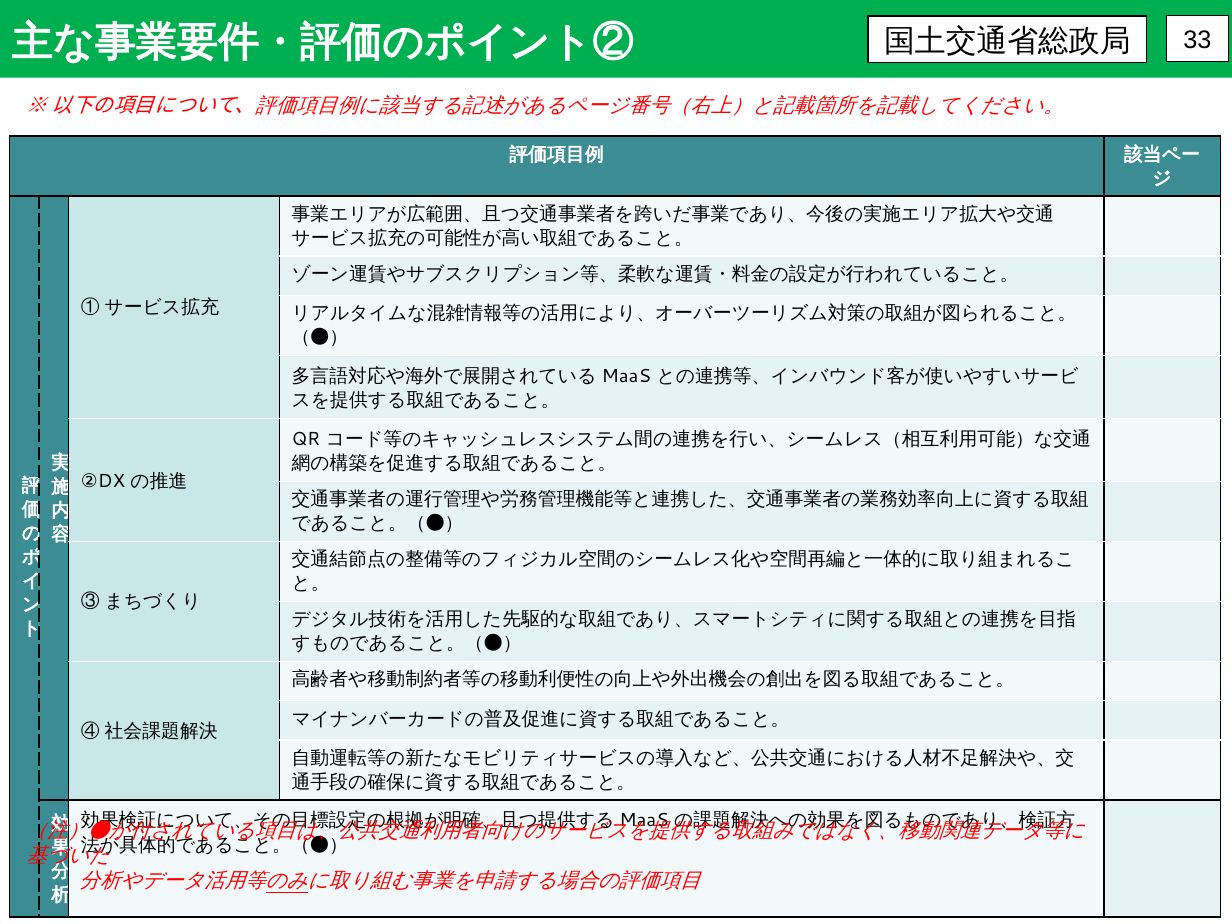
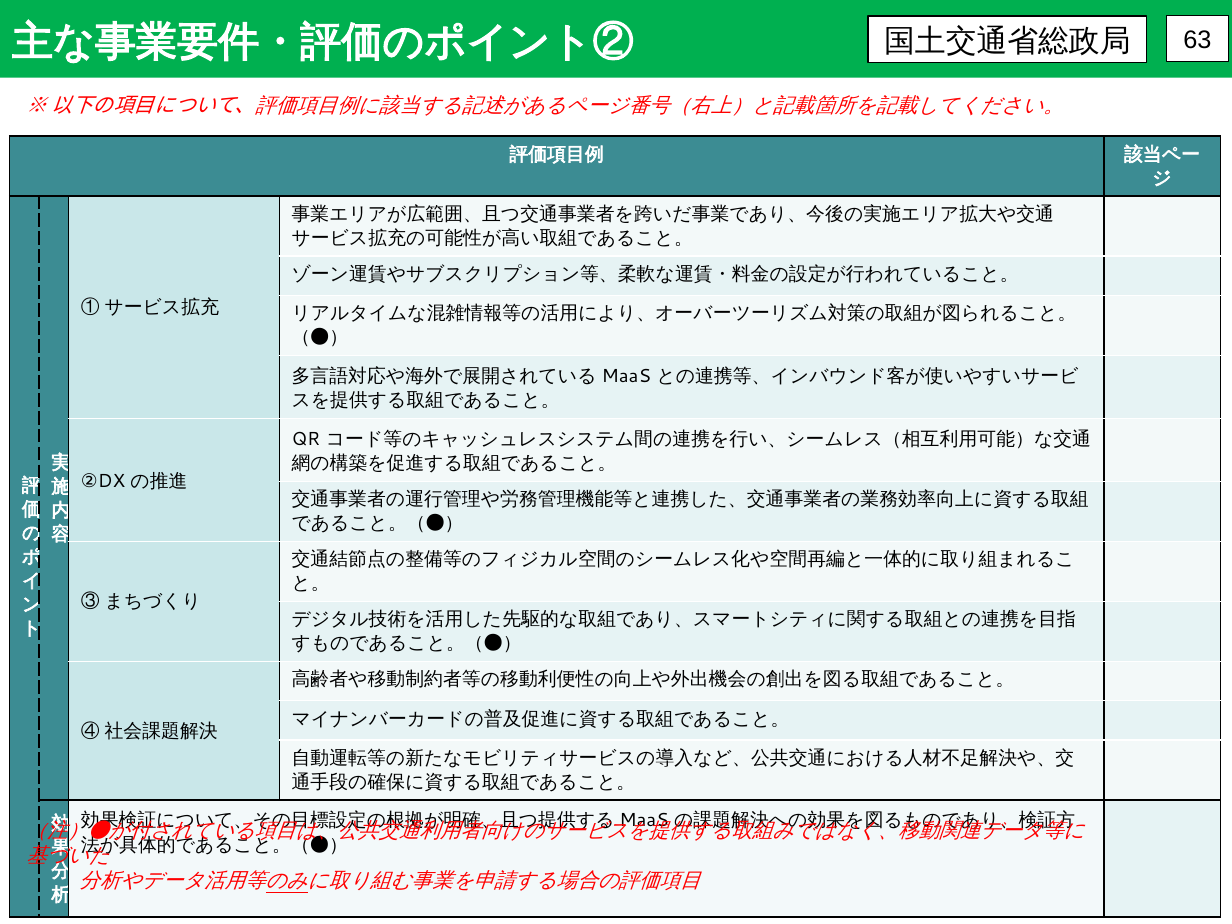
33: 33 -> 63 (1197, 40)
